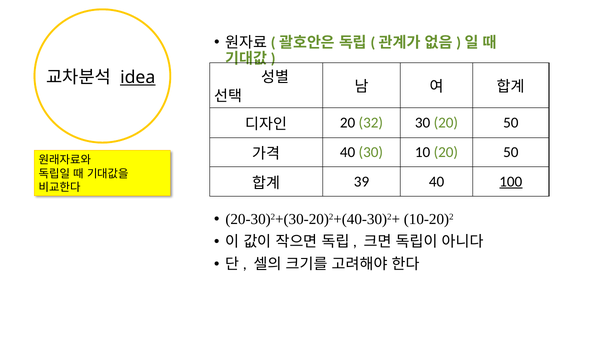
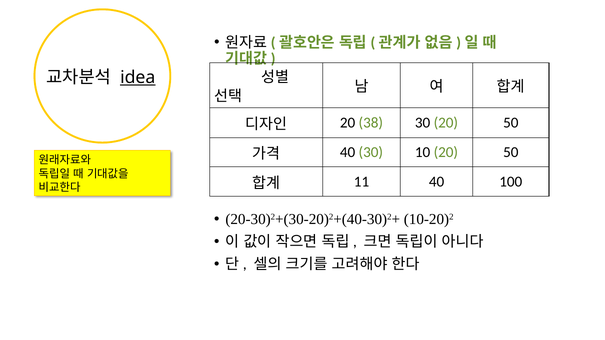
32: 32 -> 38 (371, 123)
39: 39 -> 11 (362, 182)
100 underline: present -> none (511, 182)
